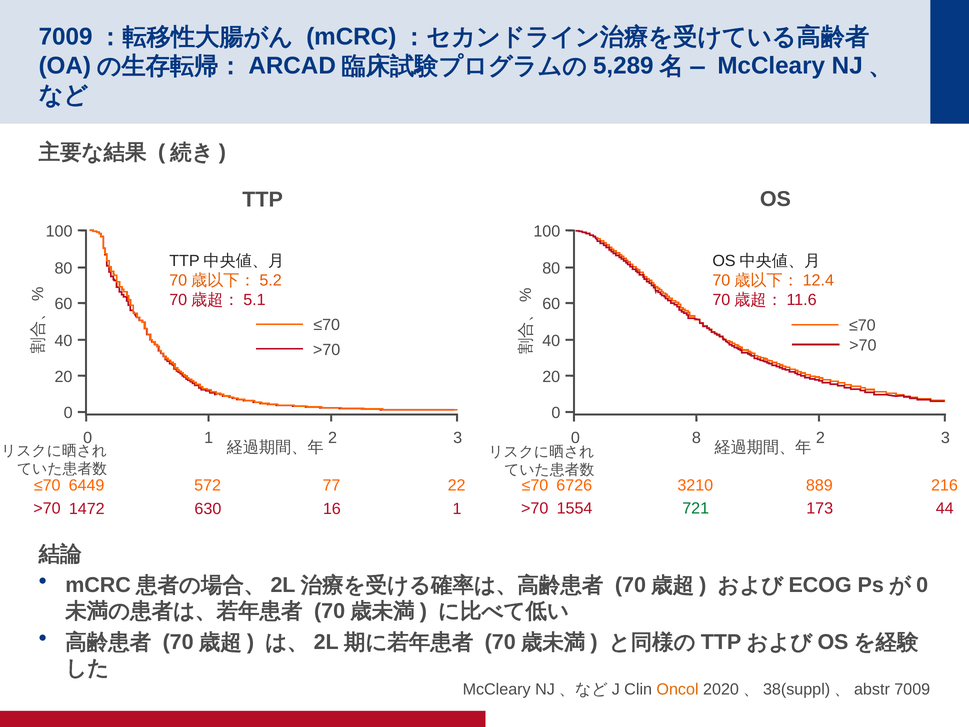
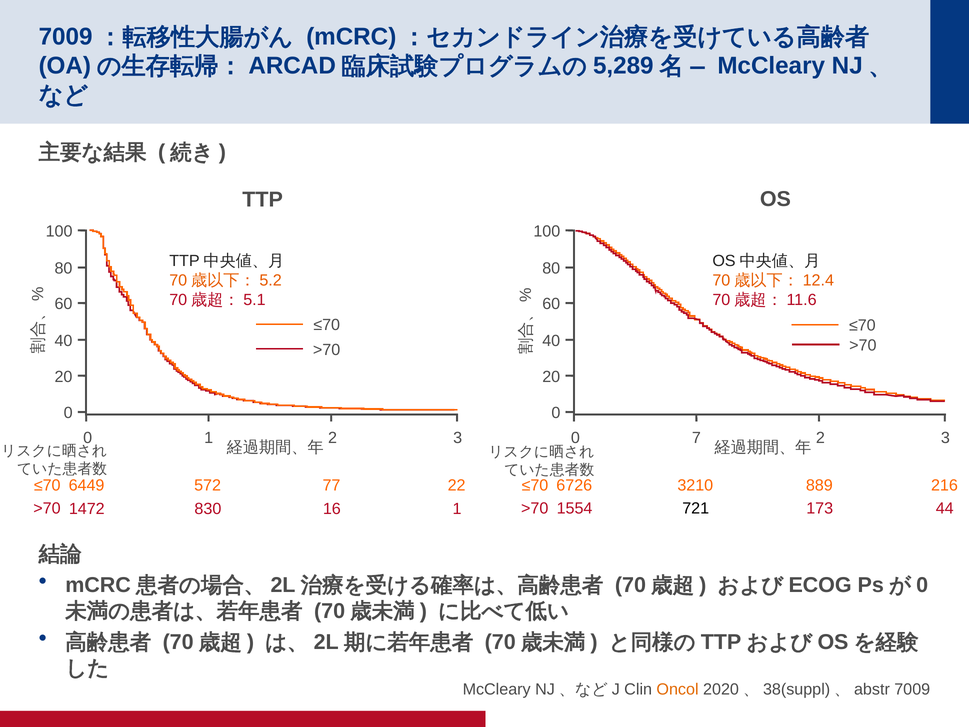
8: 8 -> 7 (696, 438)
721 colour: green -> black (696, 508)
630: 630 -> 830 (208, 509)
